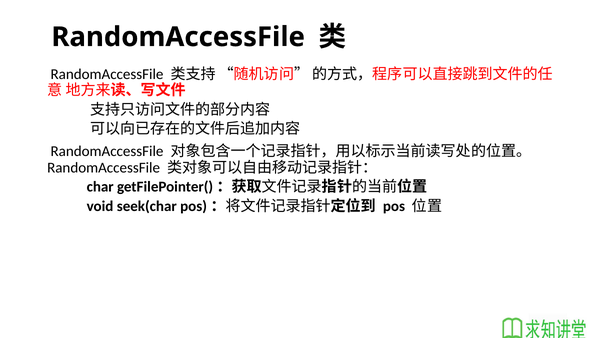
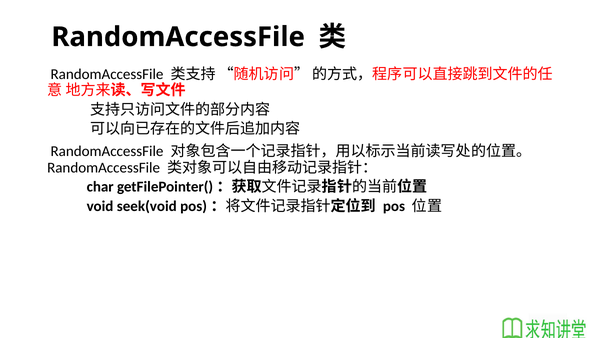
seek(char: seek(char -> seek(void (147, 206)
